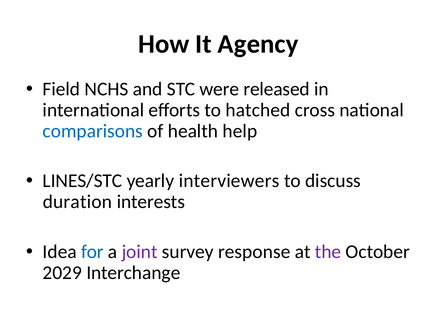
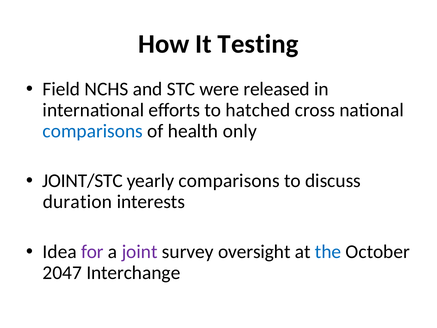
Agency: Agency -> Testing (258, 44)
help: help -> only (240, 131)
LINES/STC: LINES/STC -> JOINT/STC (83, 181)
yearly interviewers: interviewers -> comparisons (229, 181)
for colour: blue -> purple (92, 251)
response: response -> oversight (254, 251)
the colour: purple -> blue (328, 251)
2029: 2029 -> 2047 (62, 272)
